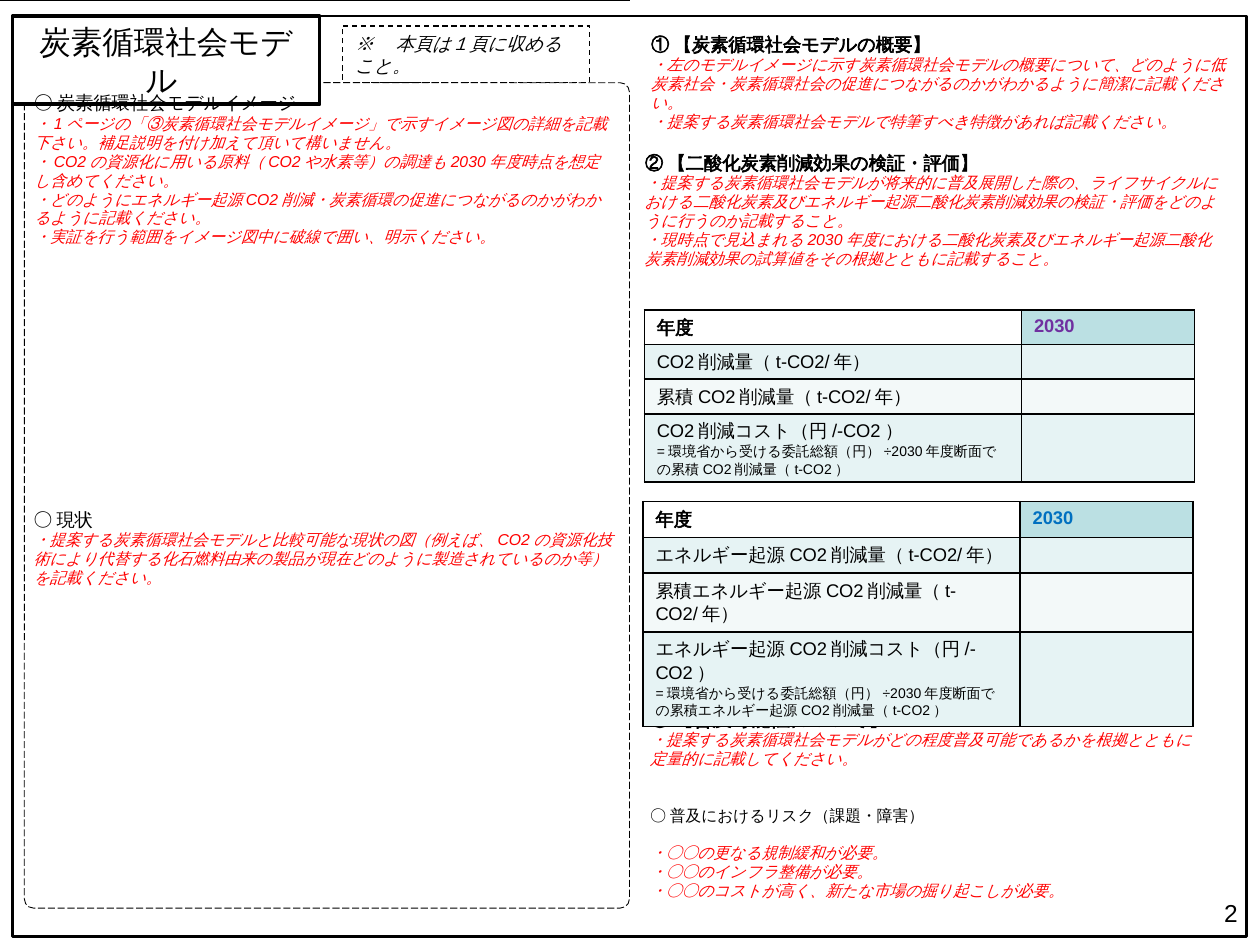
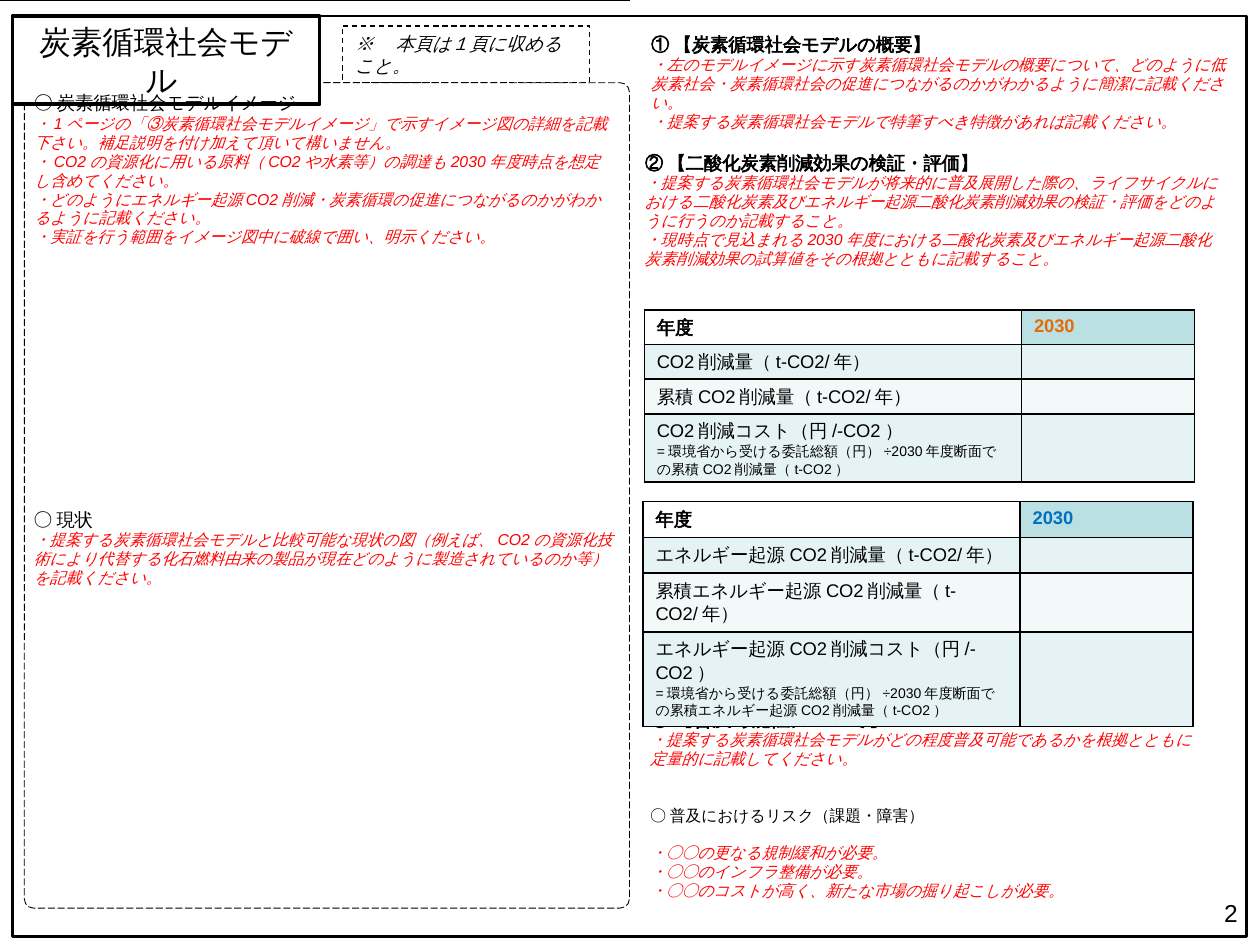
2030 colour: purple -> orange (1054, 327)
